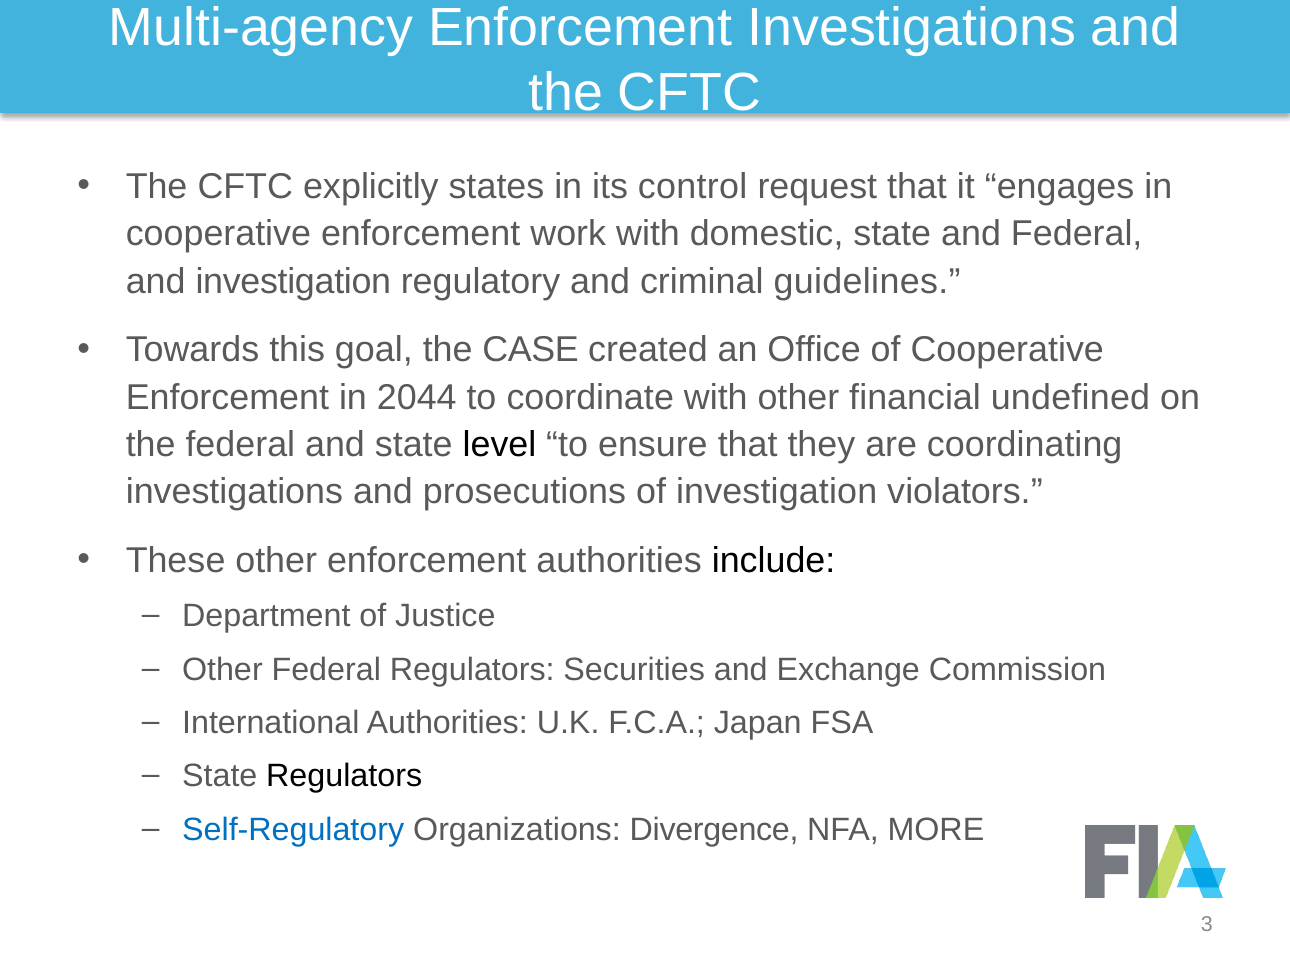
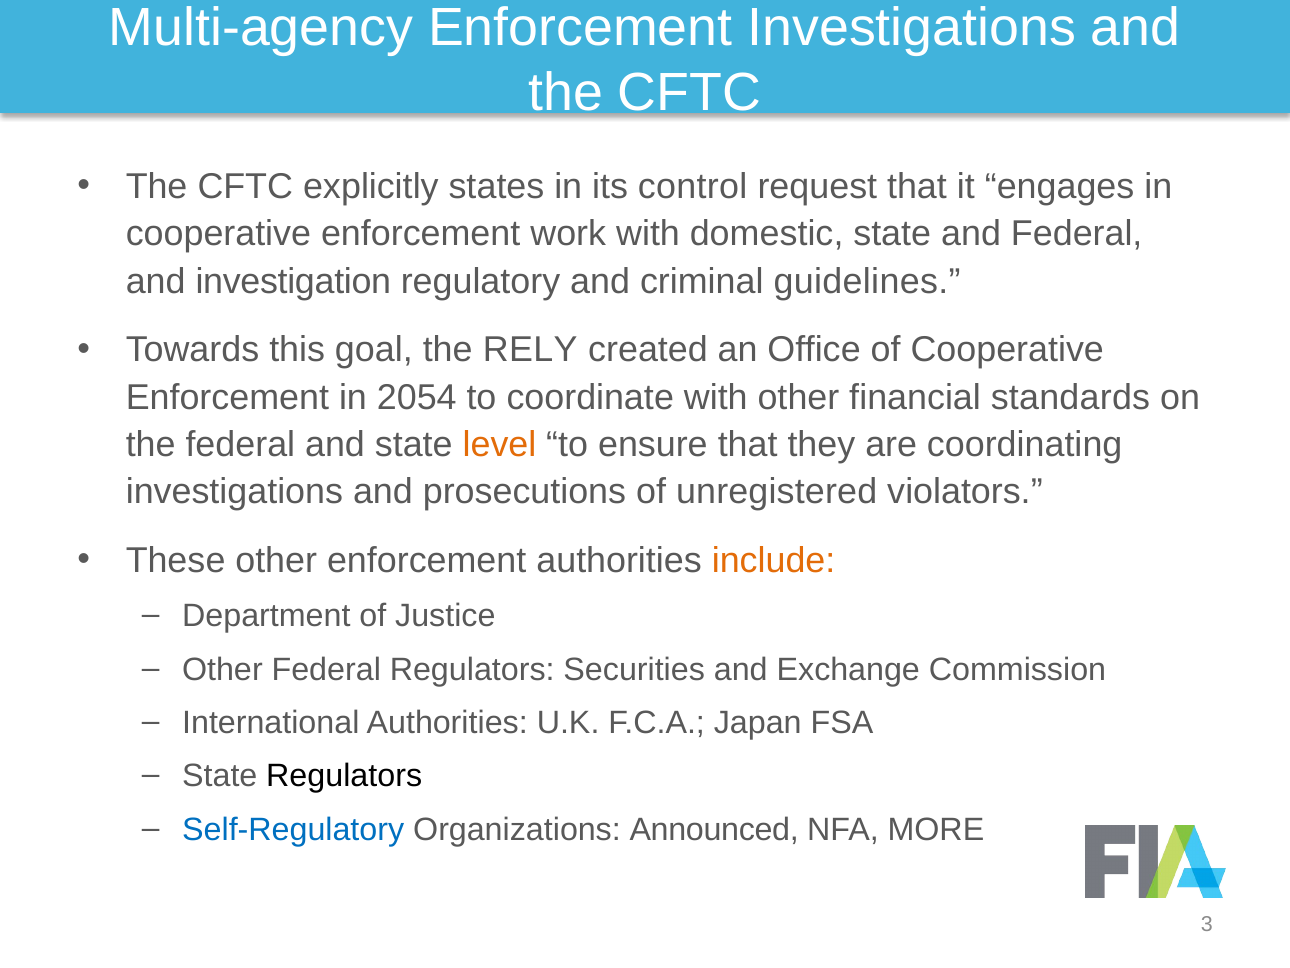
CASE: CASE -> RELY (530, 350)
2044: 2044 -> 2054 (417, 397)
undefined: undefined -> standards (1070, 397)
level colour: black -> orange (499, 445)
of investigation: investigation -> unregistered (777, 492)
include colour: black -> orange (774, 561)
Divergence: Divergence -> Announced (714, 829)
